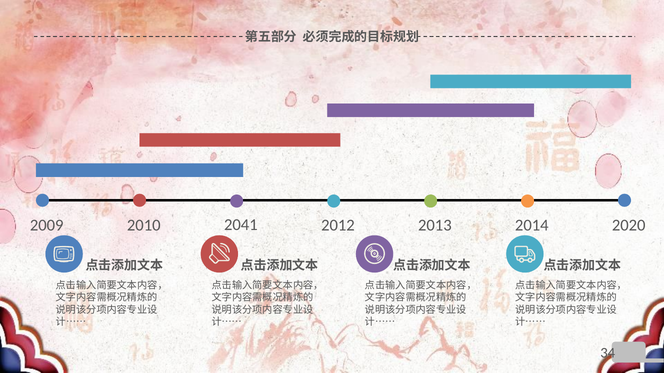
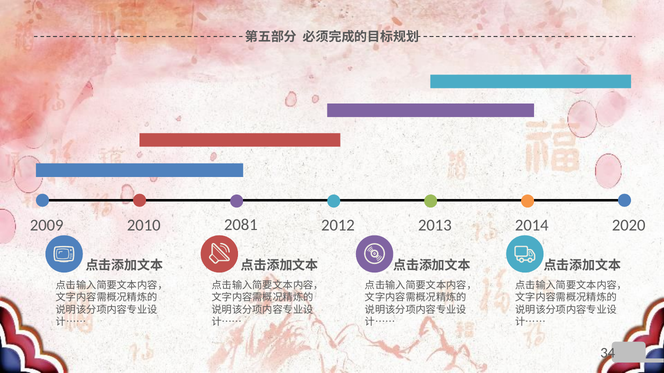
2041: 2041 -> 2081 (241, 225)
